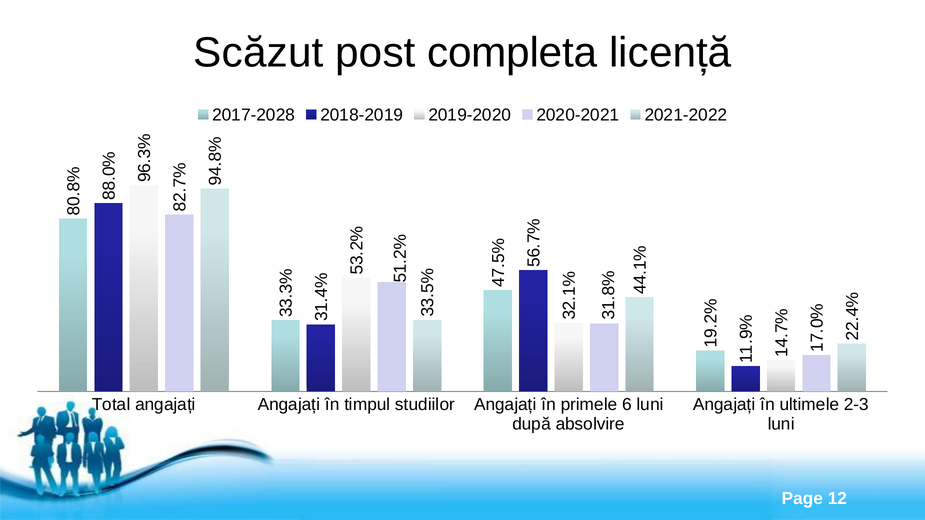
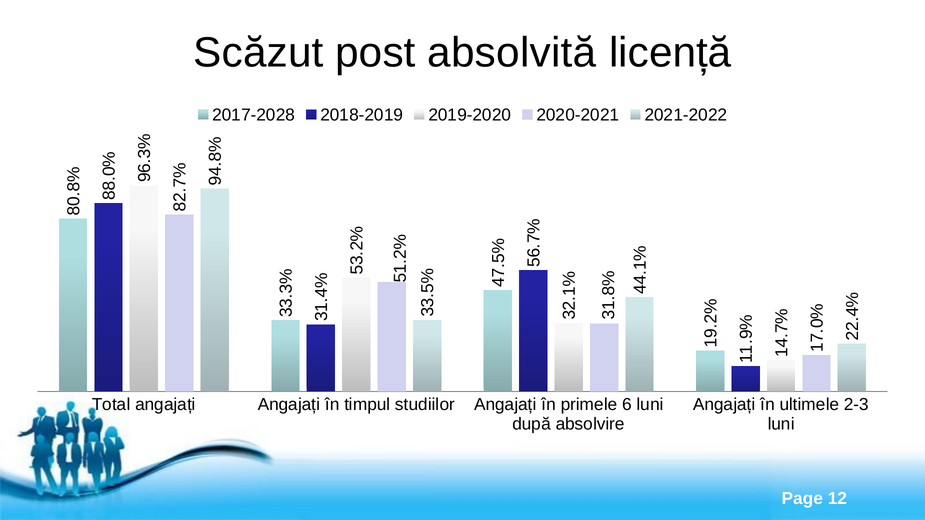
completa: completa -> absolvită (512, 53)
